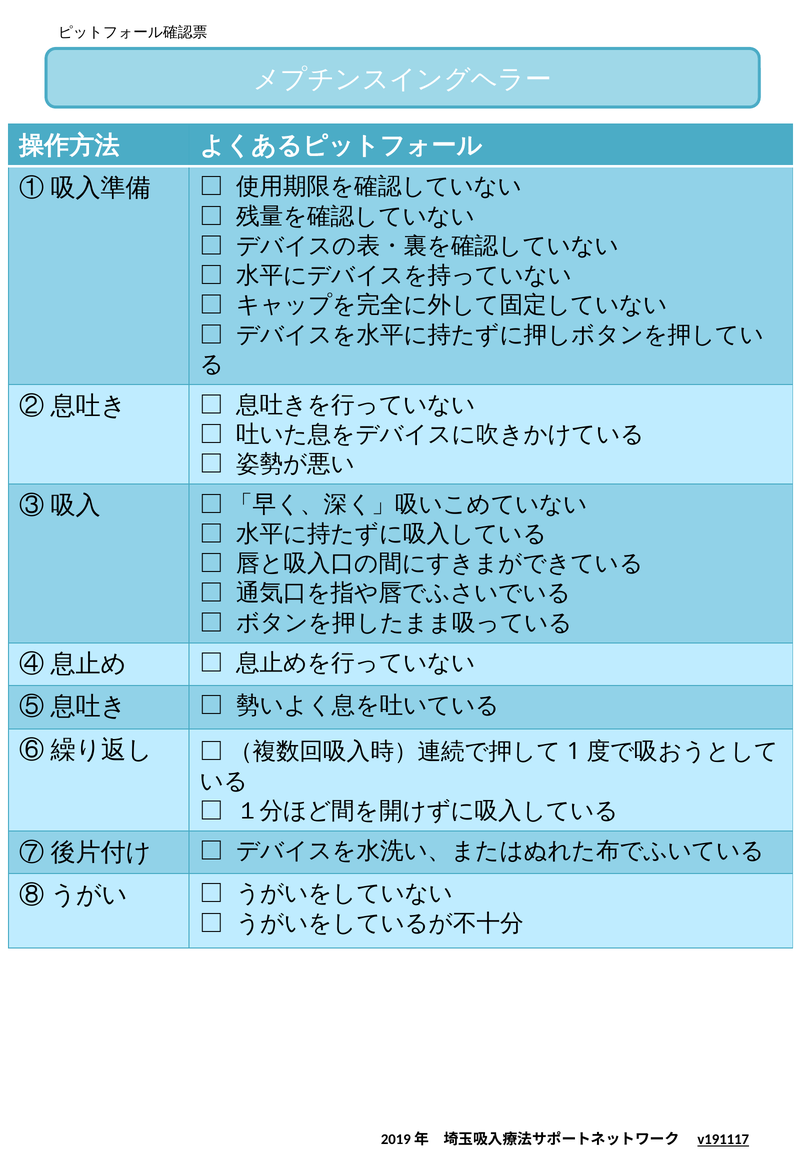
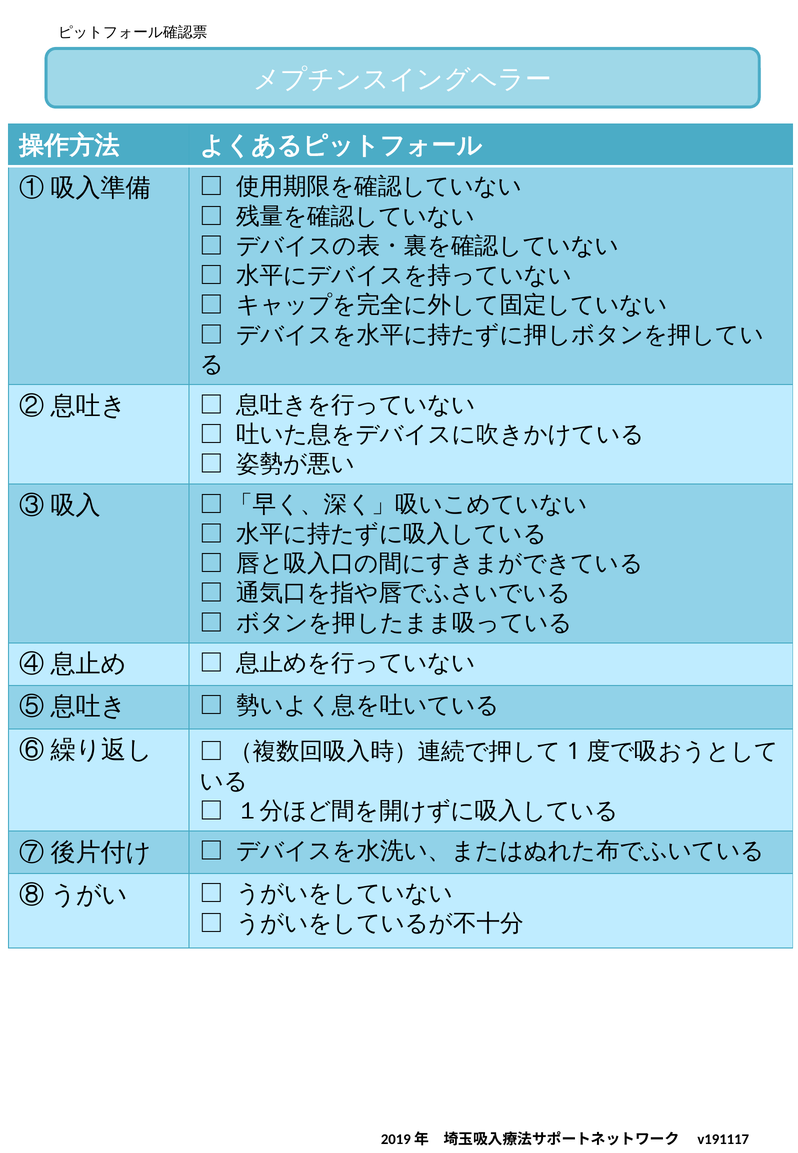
v191117 underline: present -> none (723, 1139)
